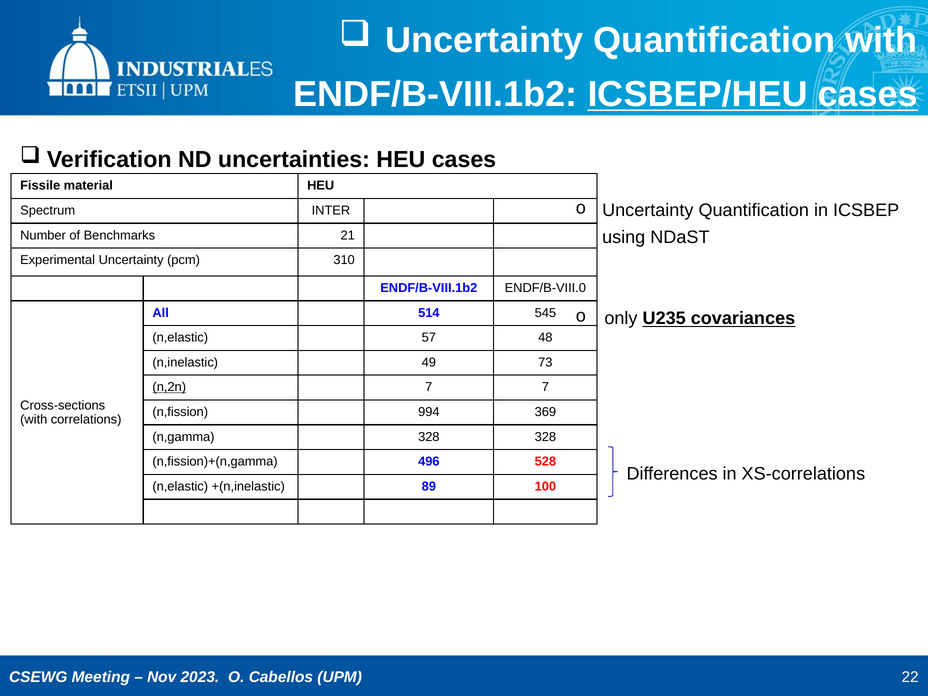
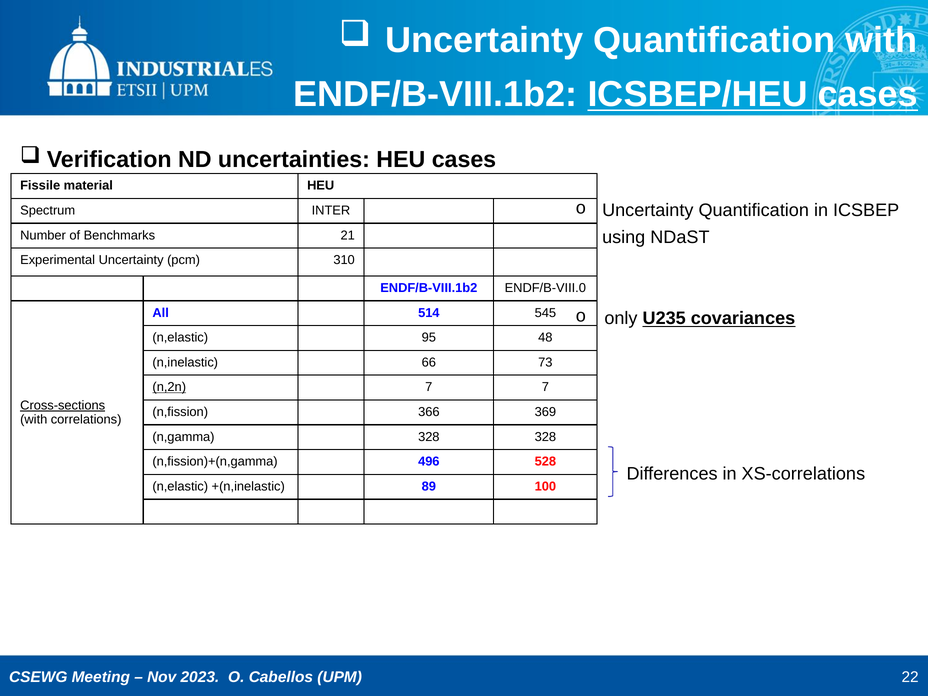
57: 57 -> 95 (429, 338)
49: 49 -> 66 (429, 362)
Cross-sections underline: none -> present (63, 405)
994: 994 -> 366 (429, 412)
